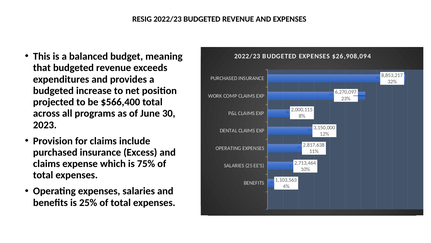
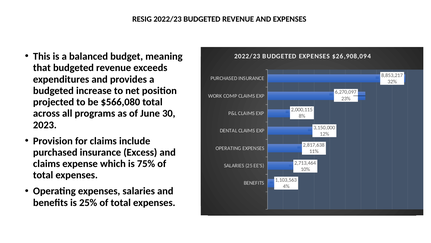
$566,400: $566,400 -> $566,080 (120, 102)
